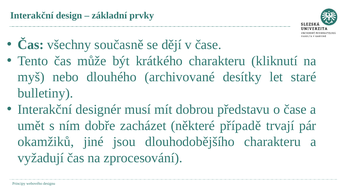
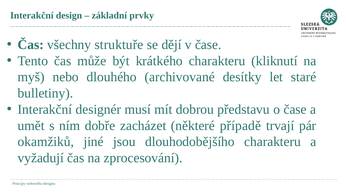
současně: současně -> struktuře (119, 45)
